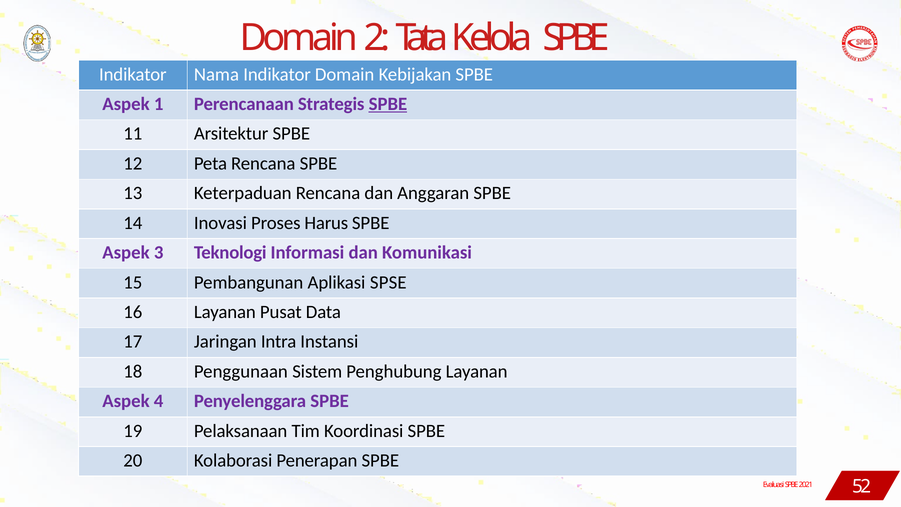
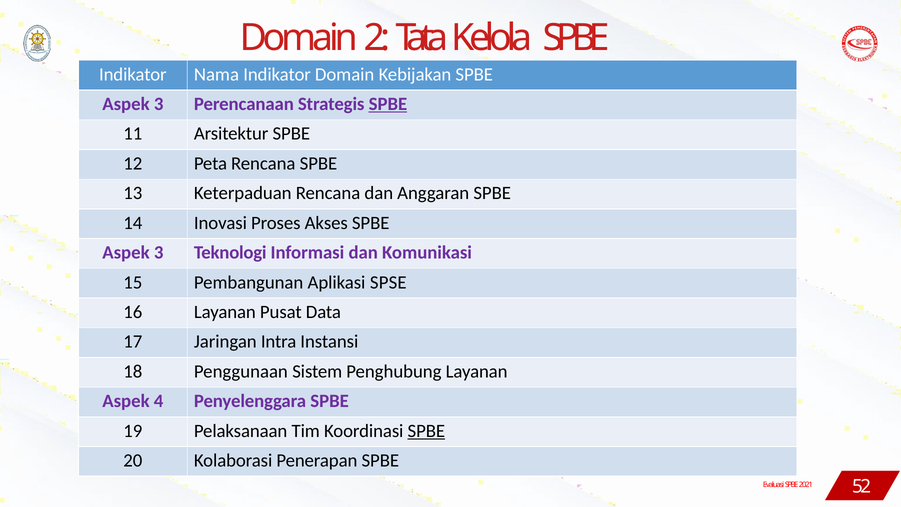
1: 1 -> 3 (159, 104)
Harus: Harus -> Akses (326, 223)
SPBE underline: none -> present (426, 431)
